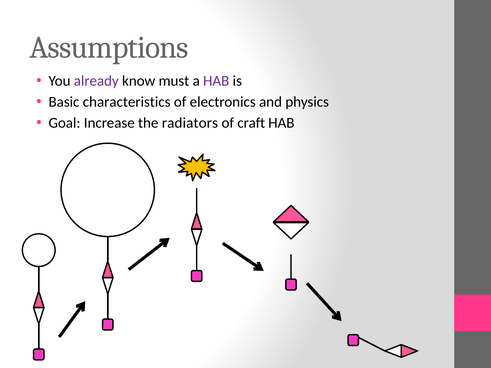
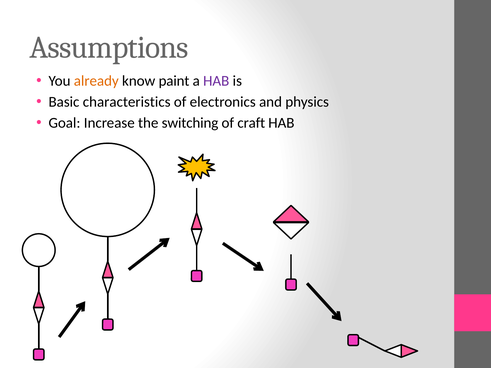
already colour: purple -> orange (96, 81)
must: must -> paint (174, 81)
radiators: radiators -> switching (190, 123)
